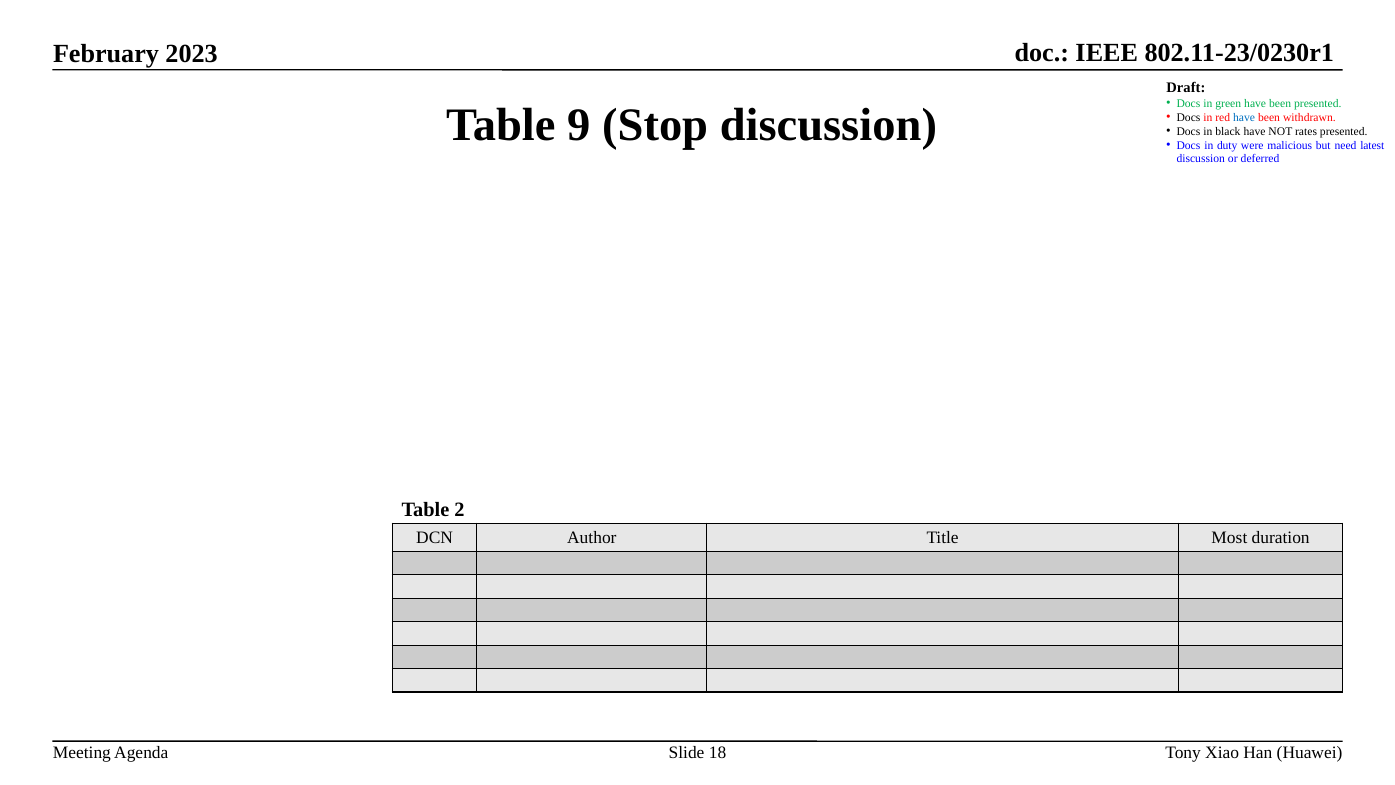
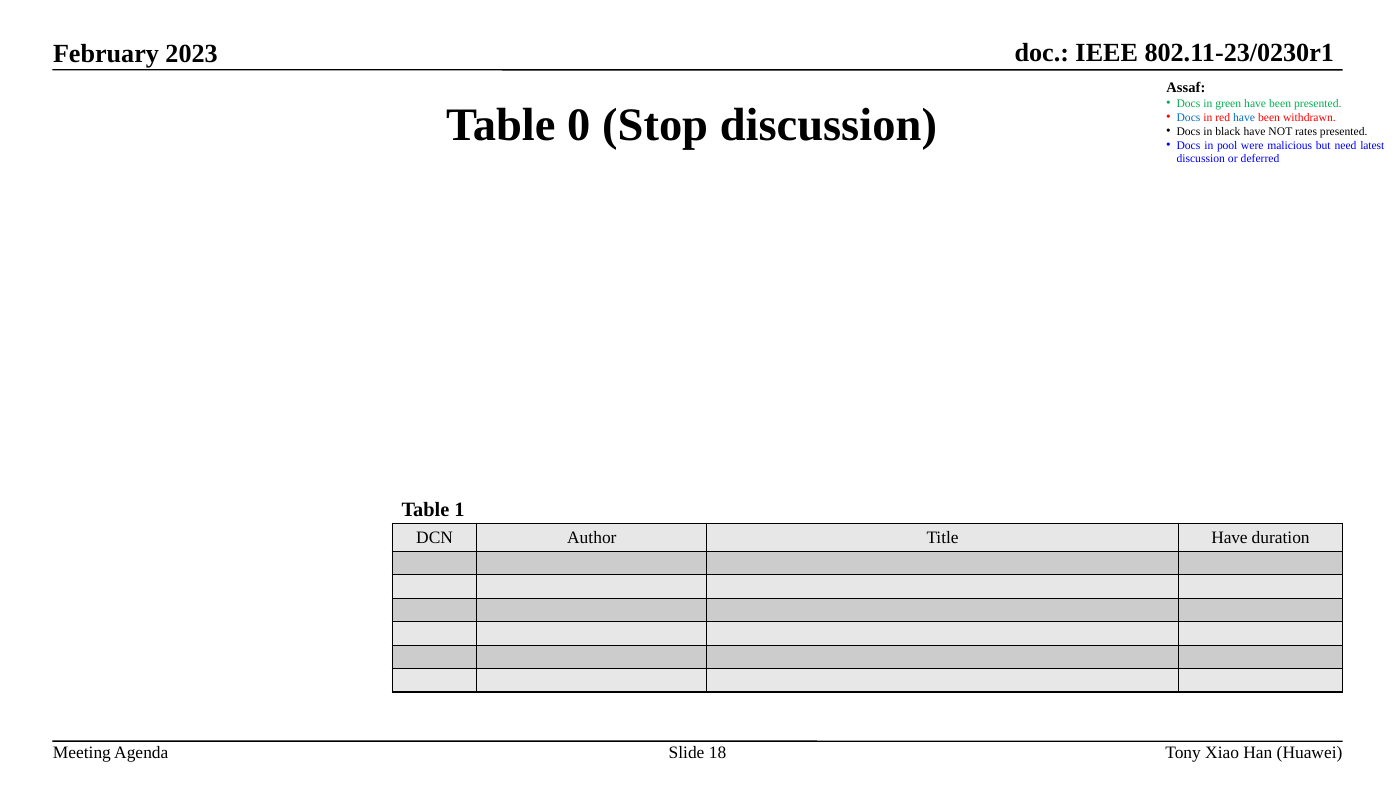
Draft: Draft -> Assaf (1186, 88)
9: 9 -> 0 (579, 125)
Docs colour: black -> blue (1189, 117)
duty: duty -> pool (1227, 145)
2: 2 -> 1 (460, 510)
Title Most: Most -> Have (1229, 537)
